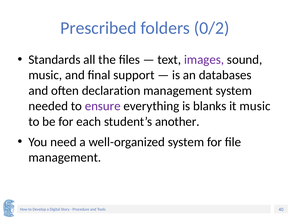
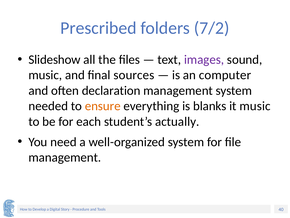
0/2: 0/2 -> 7/2 (212, 28)
Standards: Standards -> Slideshow (55, 59)
support: support -> sources (134, 75)
databases: databases -> computer (225, 75)
ensure colour: purple -> orange (103, 106)
another: another -> actually (177, 121)
